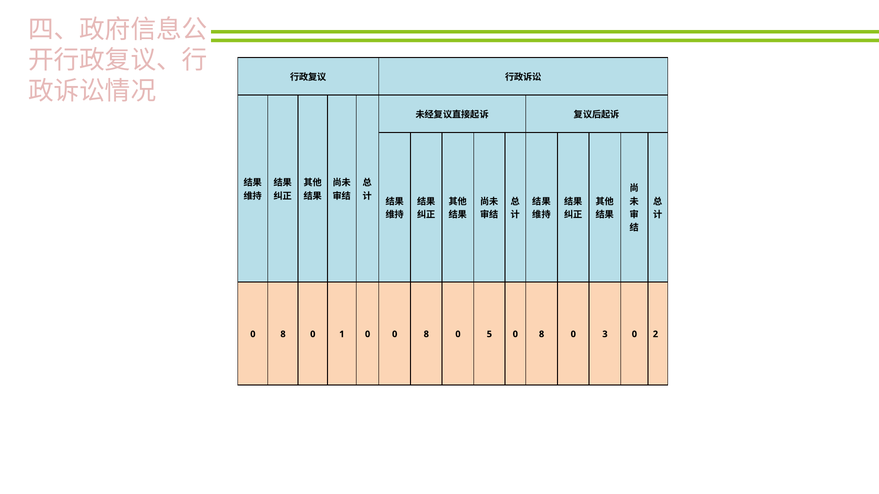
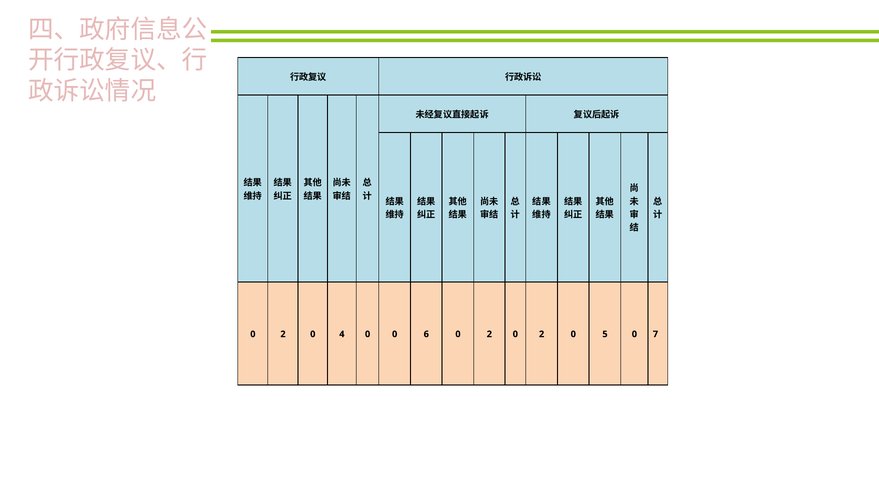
8: 8 -> 2 (283, 334)
1: 1 -> 4 (342, 334)
0 0 8: 8 -> 6 (426, 334)
5: 5 -> 2 (489, 334)
8: 8 -> 2 (542, 334)
3: 3 -> 5 (605, 334)
2: 2 -> 7 (655, 334)
